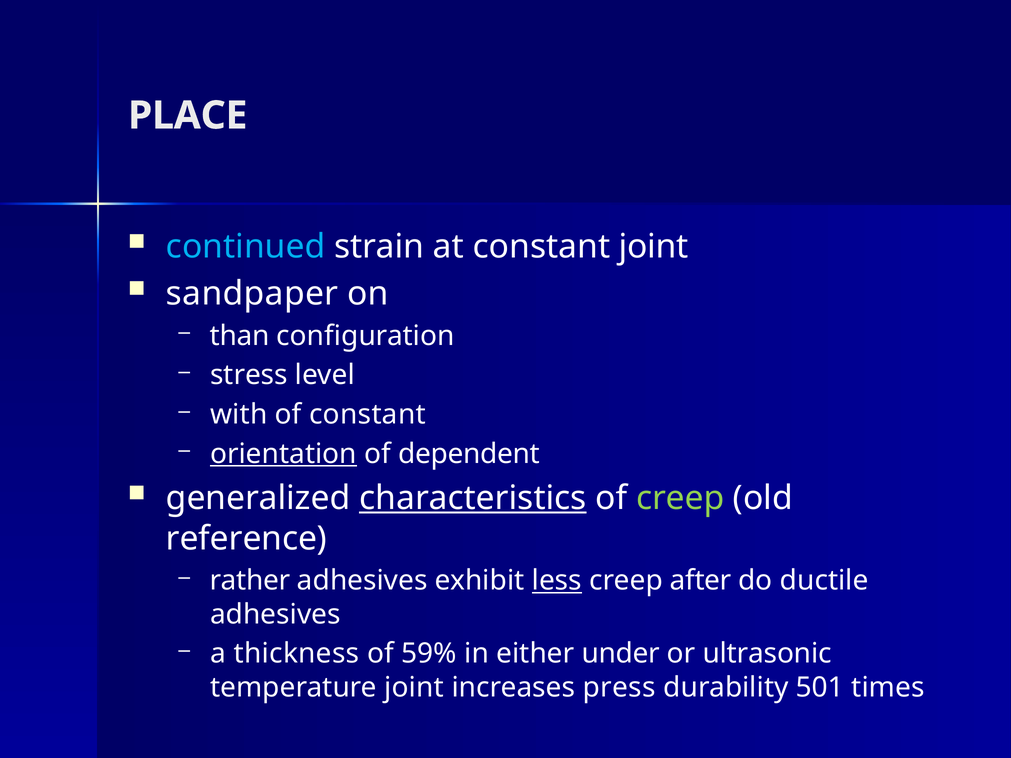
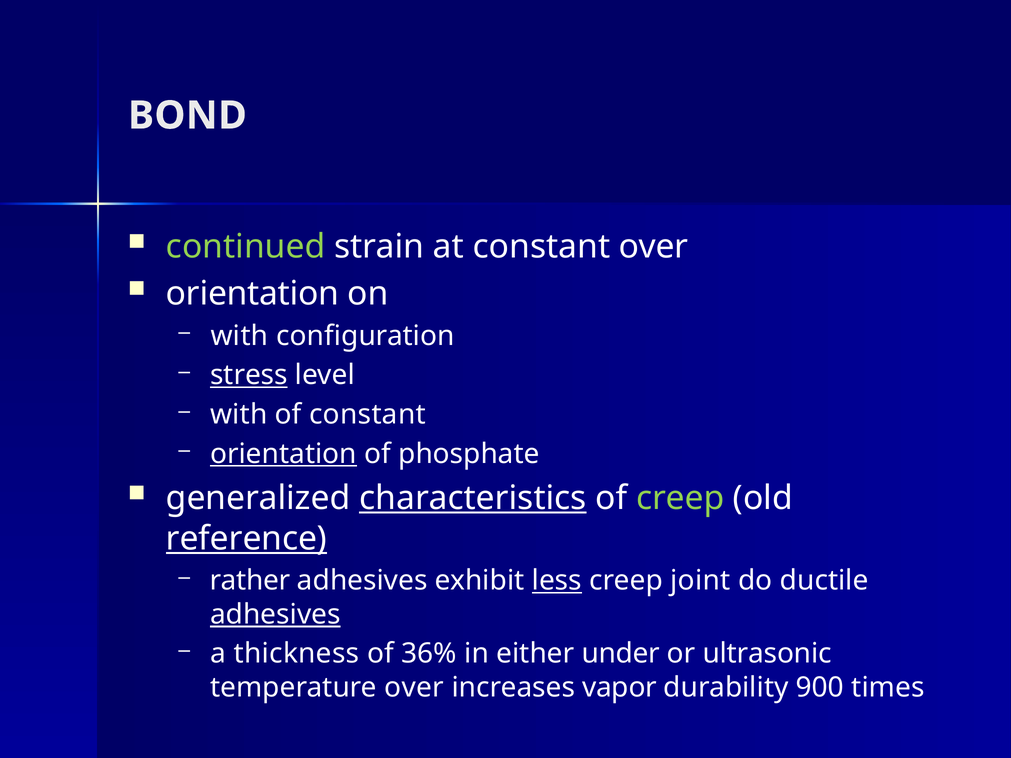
PLACE: PLACE -> BOND (187, 116)
continued colour: light blue -> light green (246, 247)
constant joint: joint -> over (654, 247)
sandpaper: sandpaper -> orientation (252, 294)
than: than -> with (239, 336)
stress underline: none -> present (249, 375)
dependent: dependent -> phosphate (469, 454)
reference underline: none -> present (246, 539)
after: after -> joint (700, 581)
adhesives underline: none -> present (275, 615)
59%: 59% -> 36% (429, 654)
temperature joint: joint -> over (414, 688)
press: press -> vapor (619, 688)
501: 501 -> 900 (820, 688)
